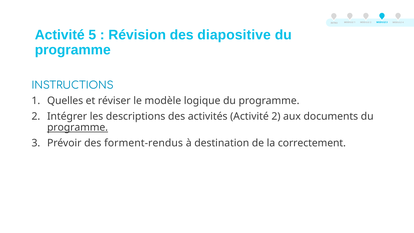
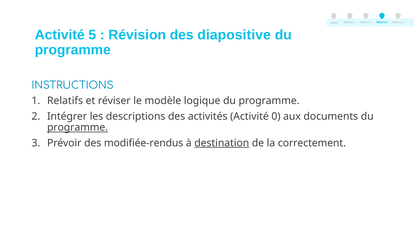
Quelles: Quelles -> Relatifs (65, 101)
Activité 2: 2 -> 0 (276, 116)
forment-rendus: forment-rendus -> modifiée-rendus (144, 143)
destination underline: none -> present (222, 143)
